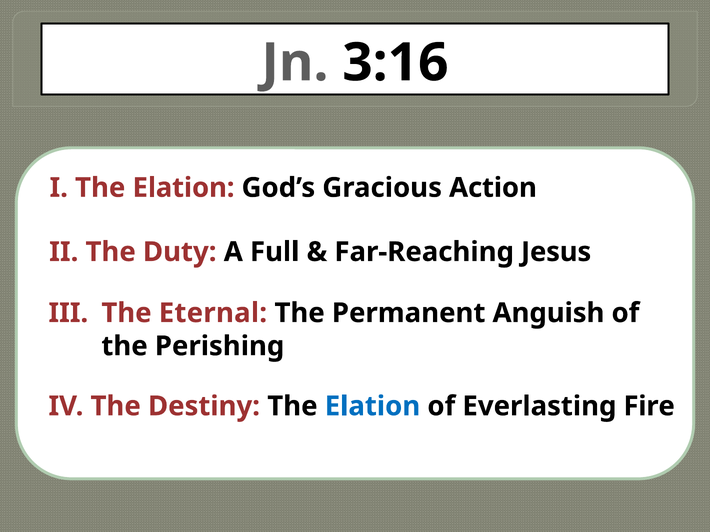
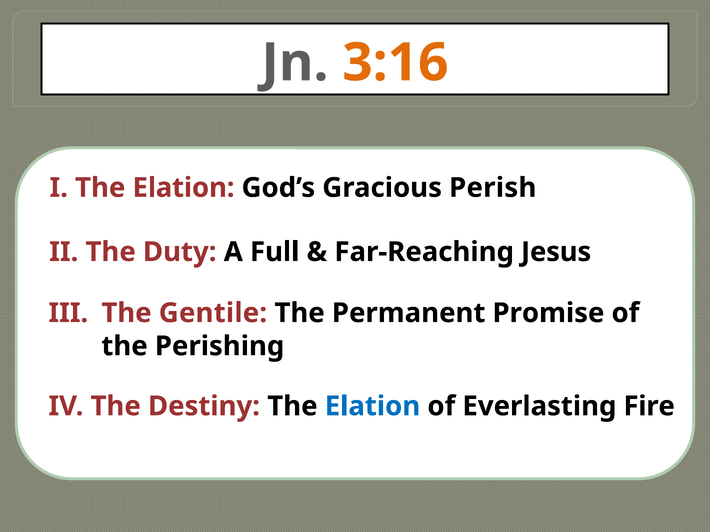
3:16 colour: black -> orange (395, 63)
Action: Action -> Perish (493, 188)
Eternal: Eternal -> Gentile (213, 313)
Anguish: Anguish -> Promise (548, 313)
